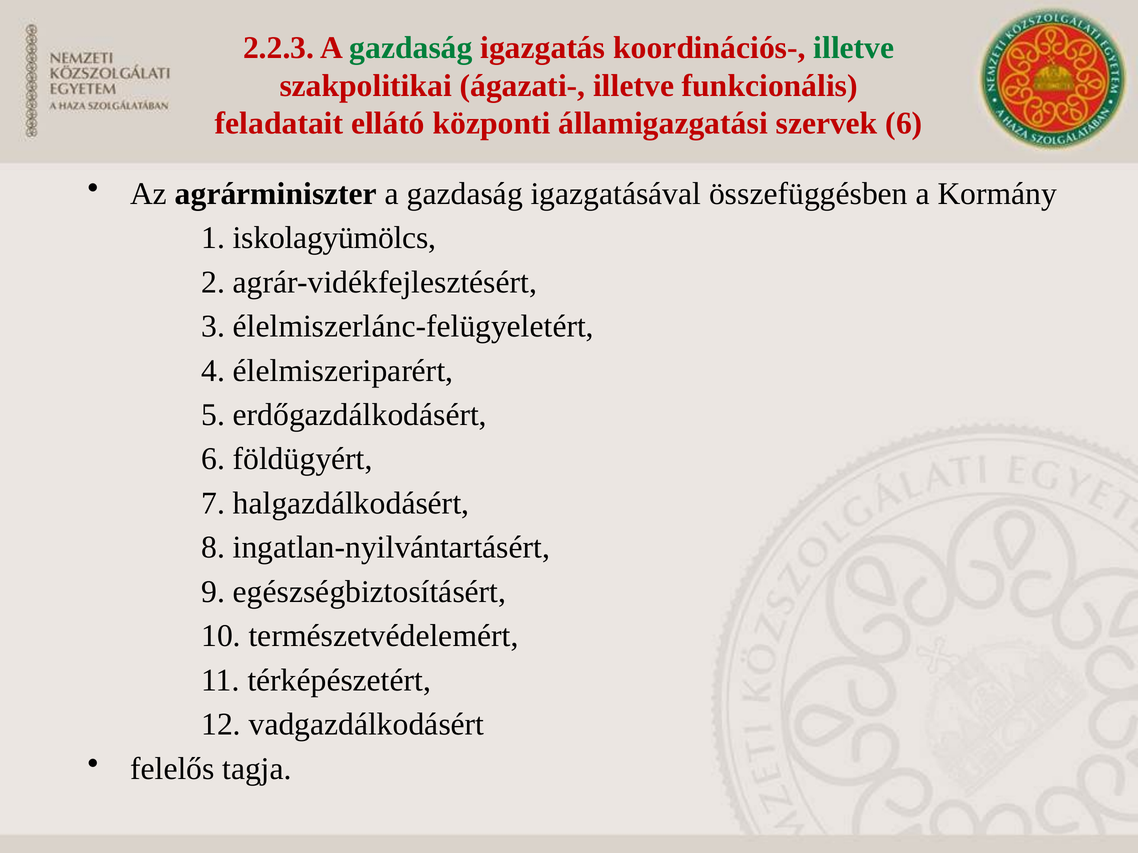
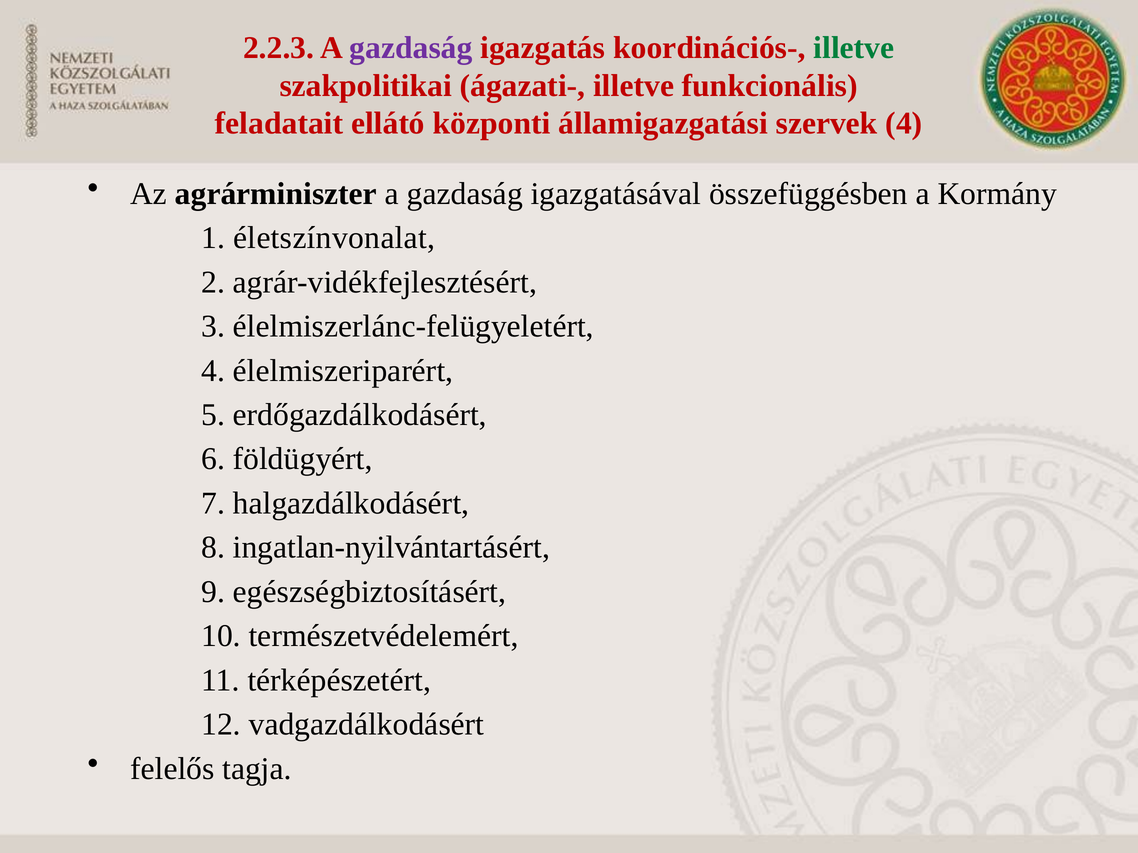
gazdaság colour: green -> purple (411, 48)
szervek 6: 6 -> 4 (904, 124)
iskolagyümölcs: iskolagyümölcs -> életszínvonalat (334, 238)
